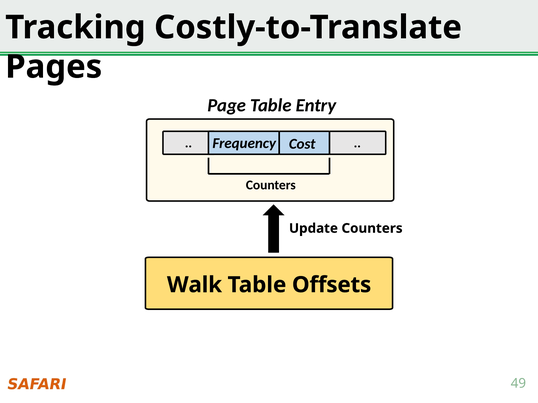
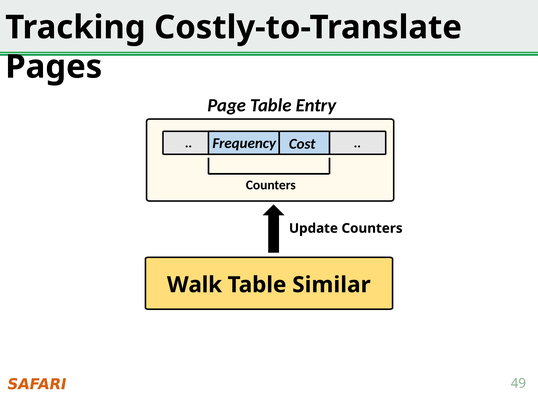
Offsets: Offsets -> Similar (331, 285)
